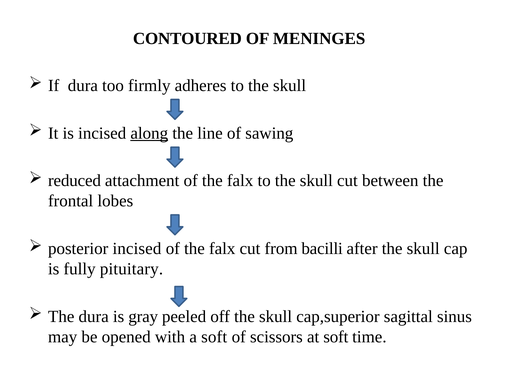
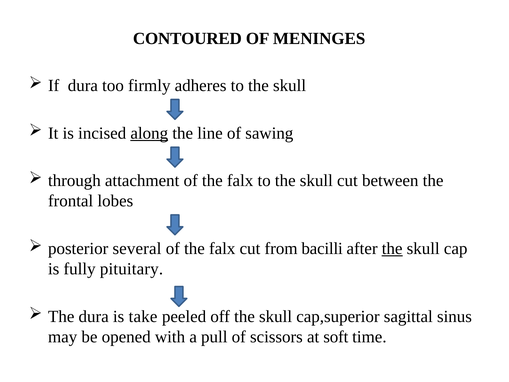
reduced: reduced -> through (74, 180)
posterior incised: incised -> several (137, 248)
the underline: none -> present (392, 248)
gray: gray -> take (143, 316)
a soft: soft -> pull (214, 337)
